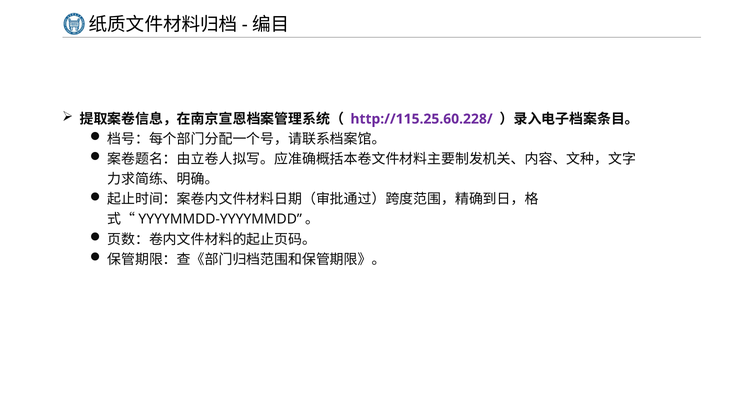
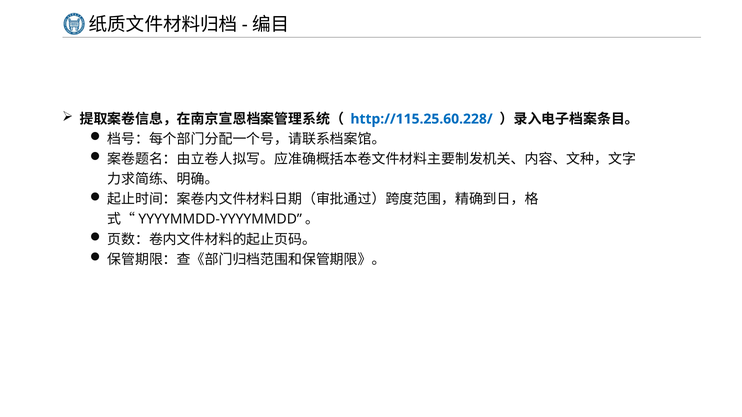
http://115.25.60.228/ colour: purple -> blue (422, 119)
